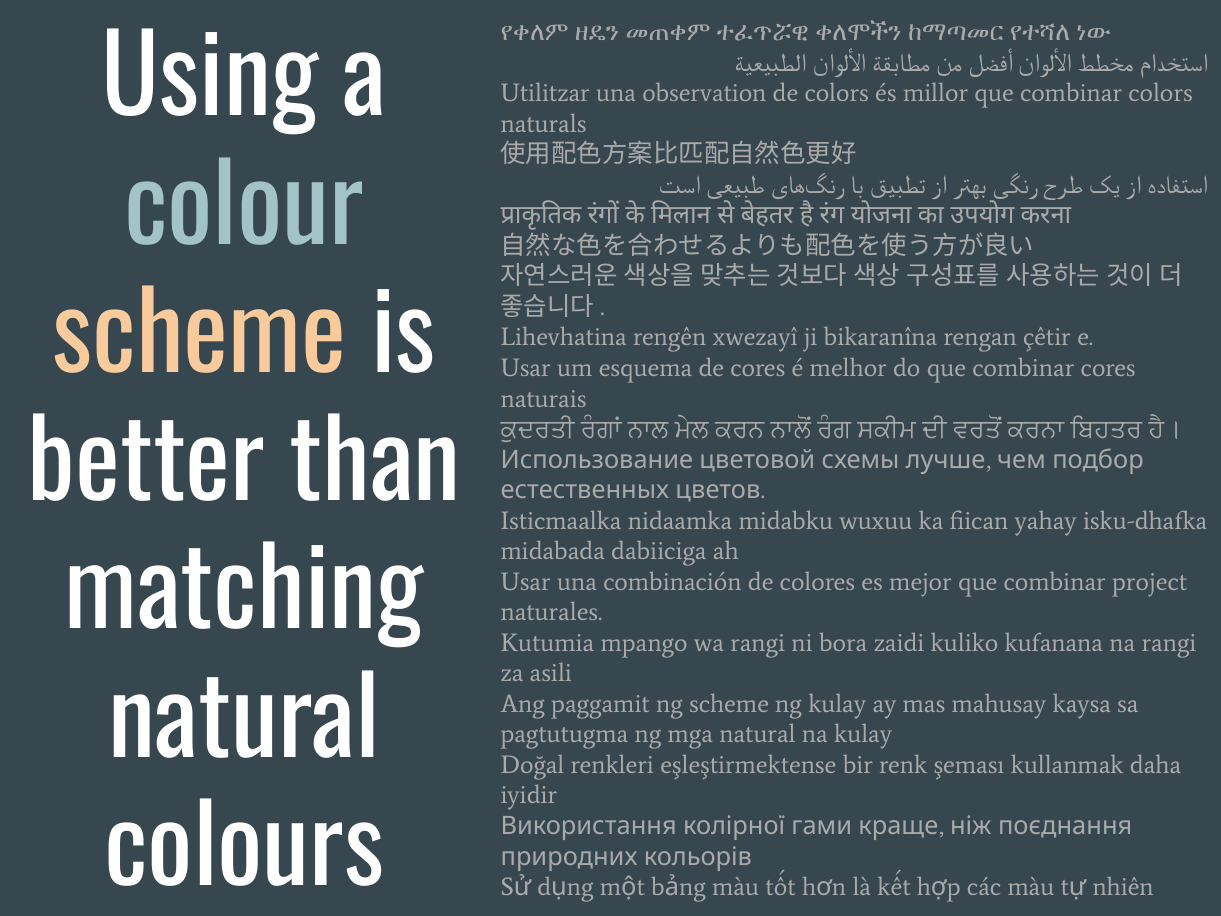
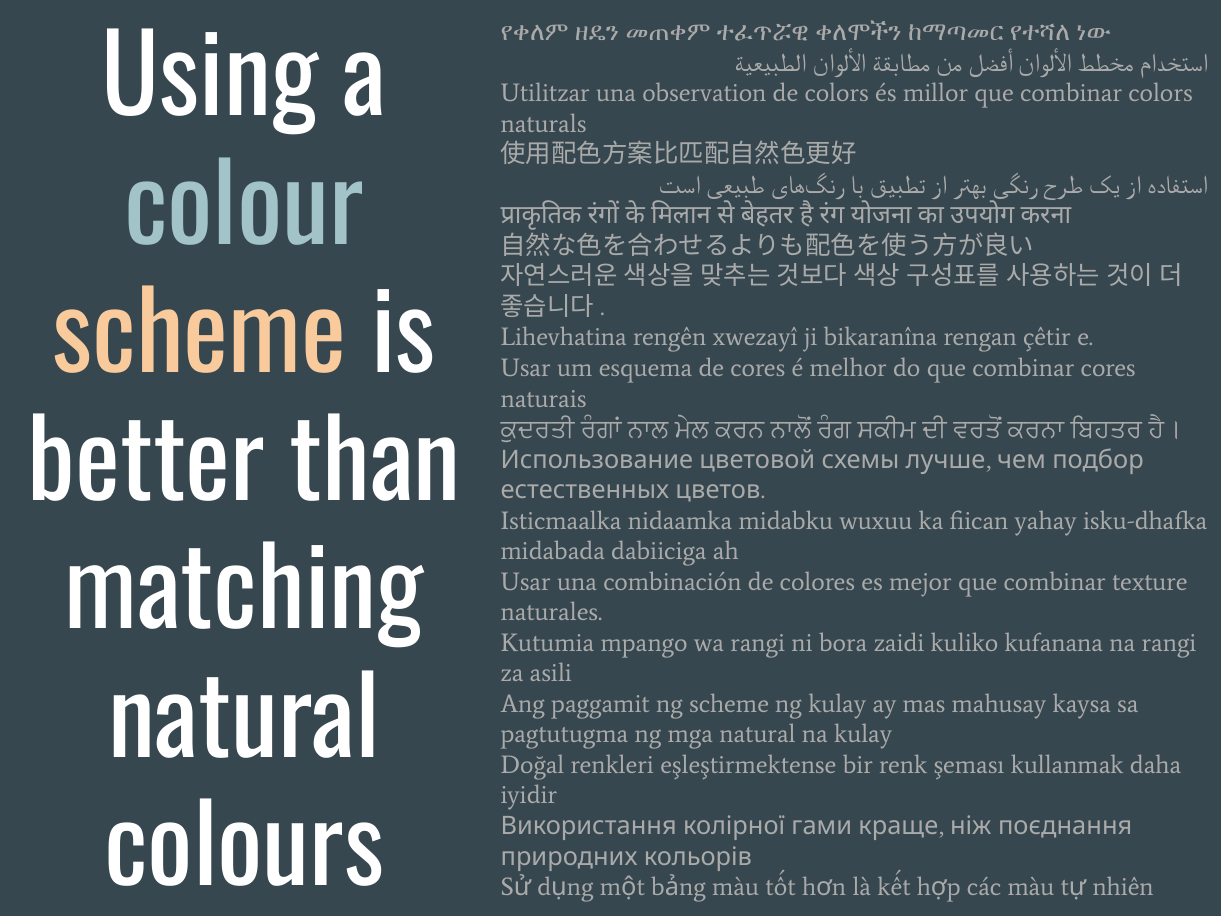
project: project -> texture (1150, 582)
